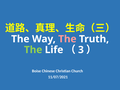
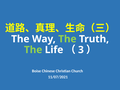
The colour: pink -> light green (67, 39)
